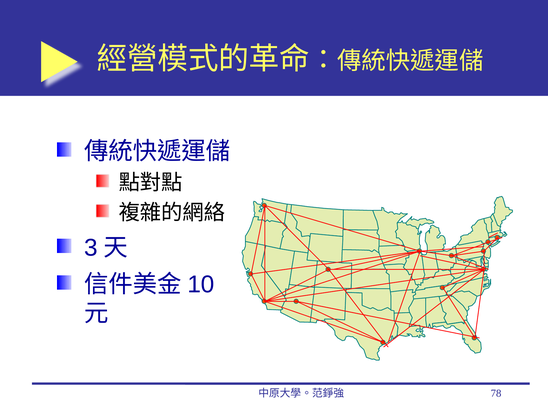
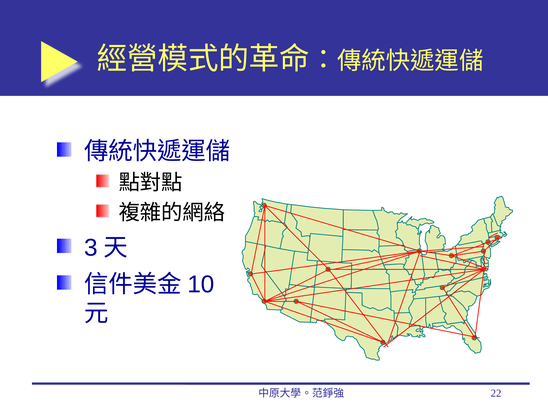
78: 78 -> 22 (496, 393)
